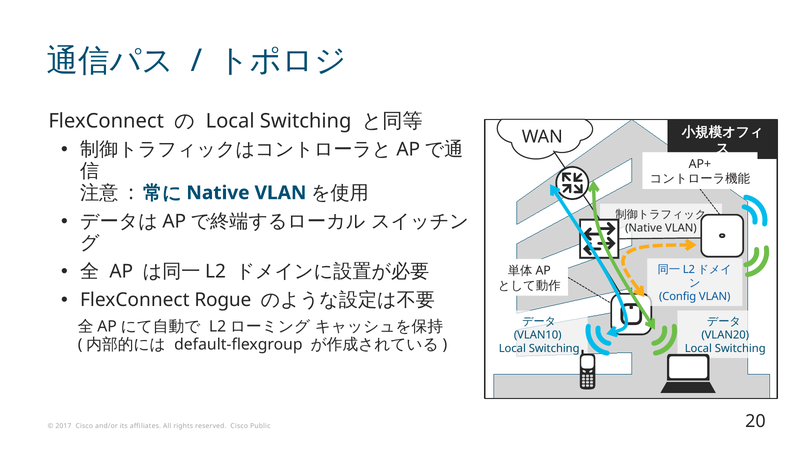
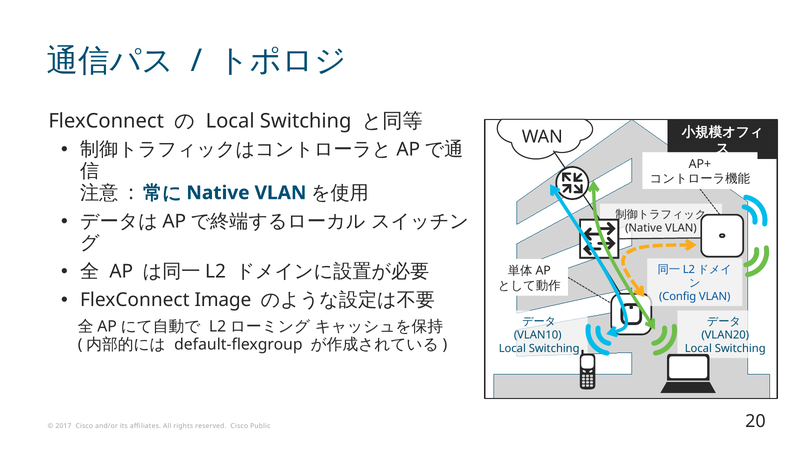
Rogue: Rogue -> Image (223, 300)
